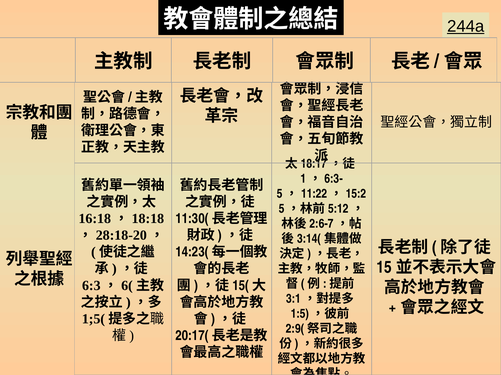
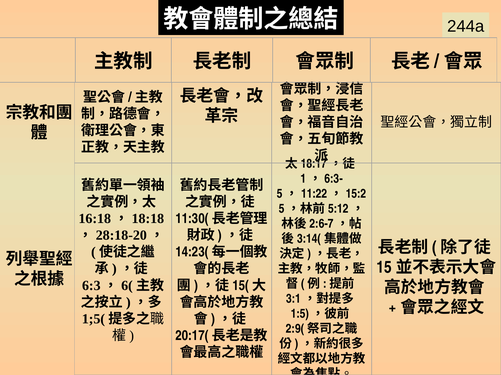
244a underline: present -> none (466, 26)
